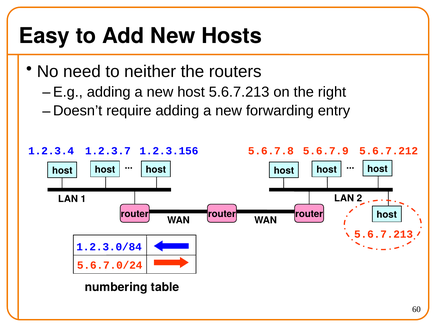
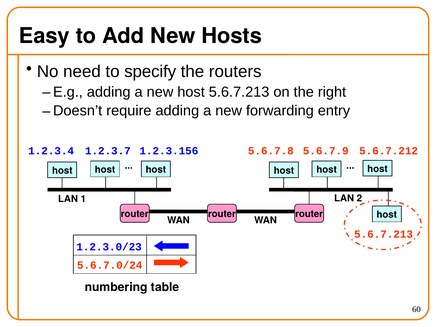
neither: neither -> specify (150, 72)
1.2.3.0/84: 1.2.3.0/84 -> 1.2.3.0/23 (109, 247)
